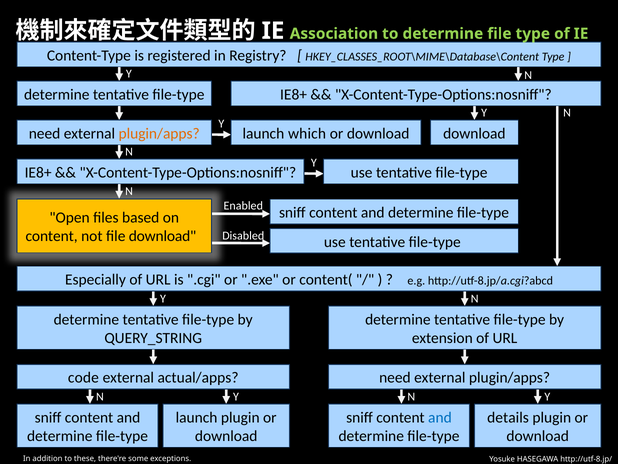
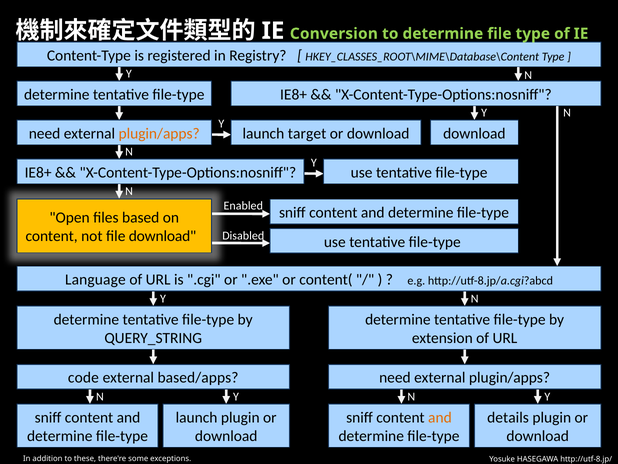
Association: Association -> Conversion (334, 34)
which: which -> target (307, 133)
Especially: Especially -> Language (95, 279)
actual/apps: actual/apps -> based/apps (198, 377)
and colour: blue -> orange (440, 417)
